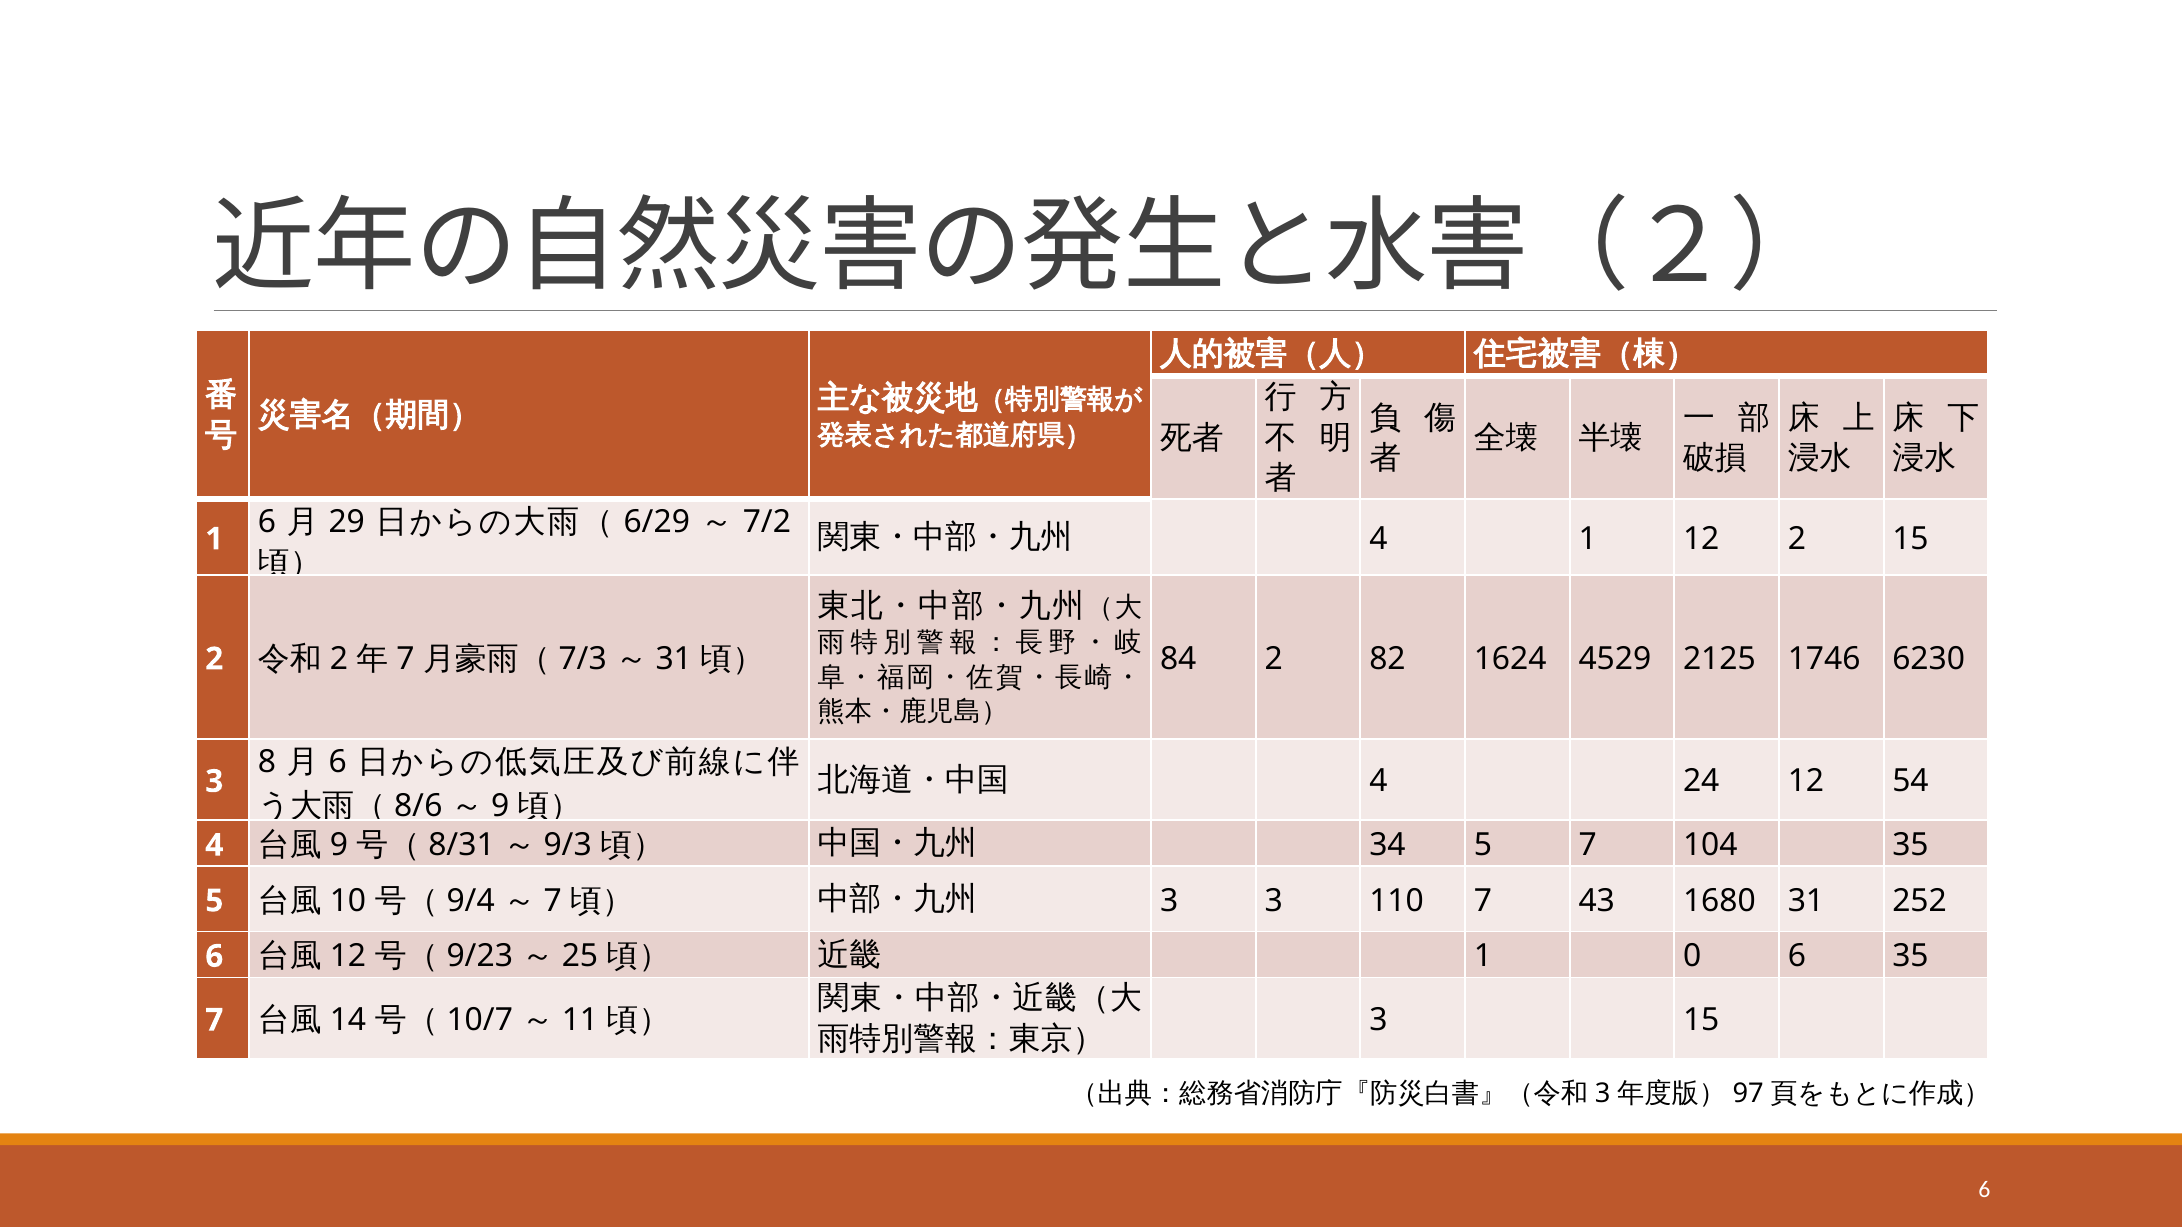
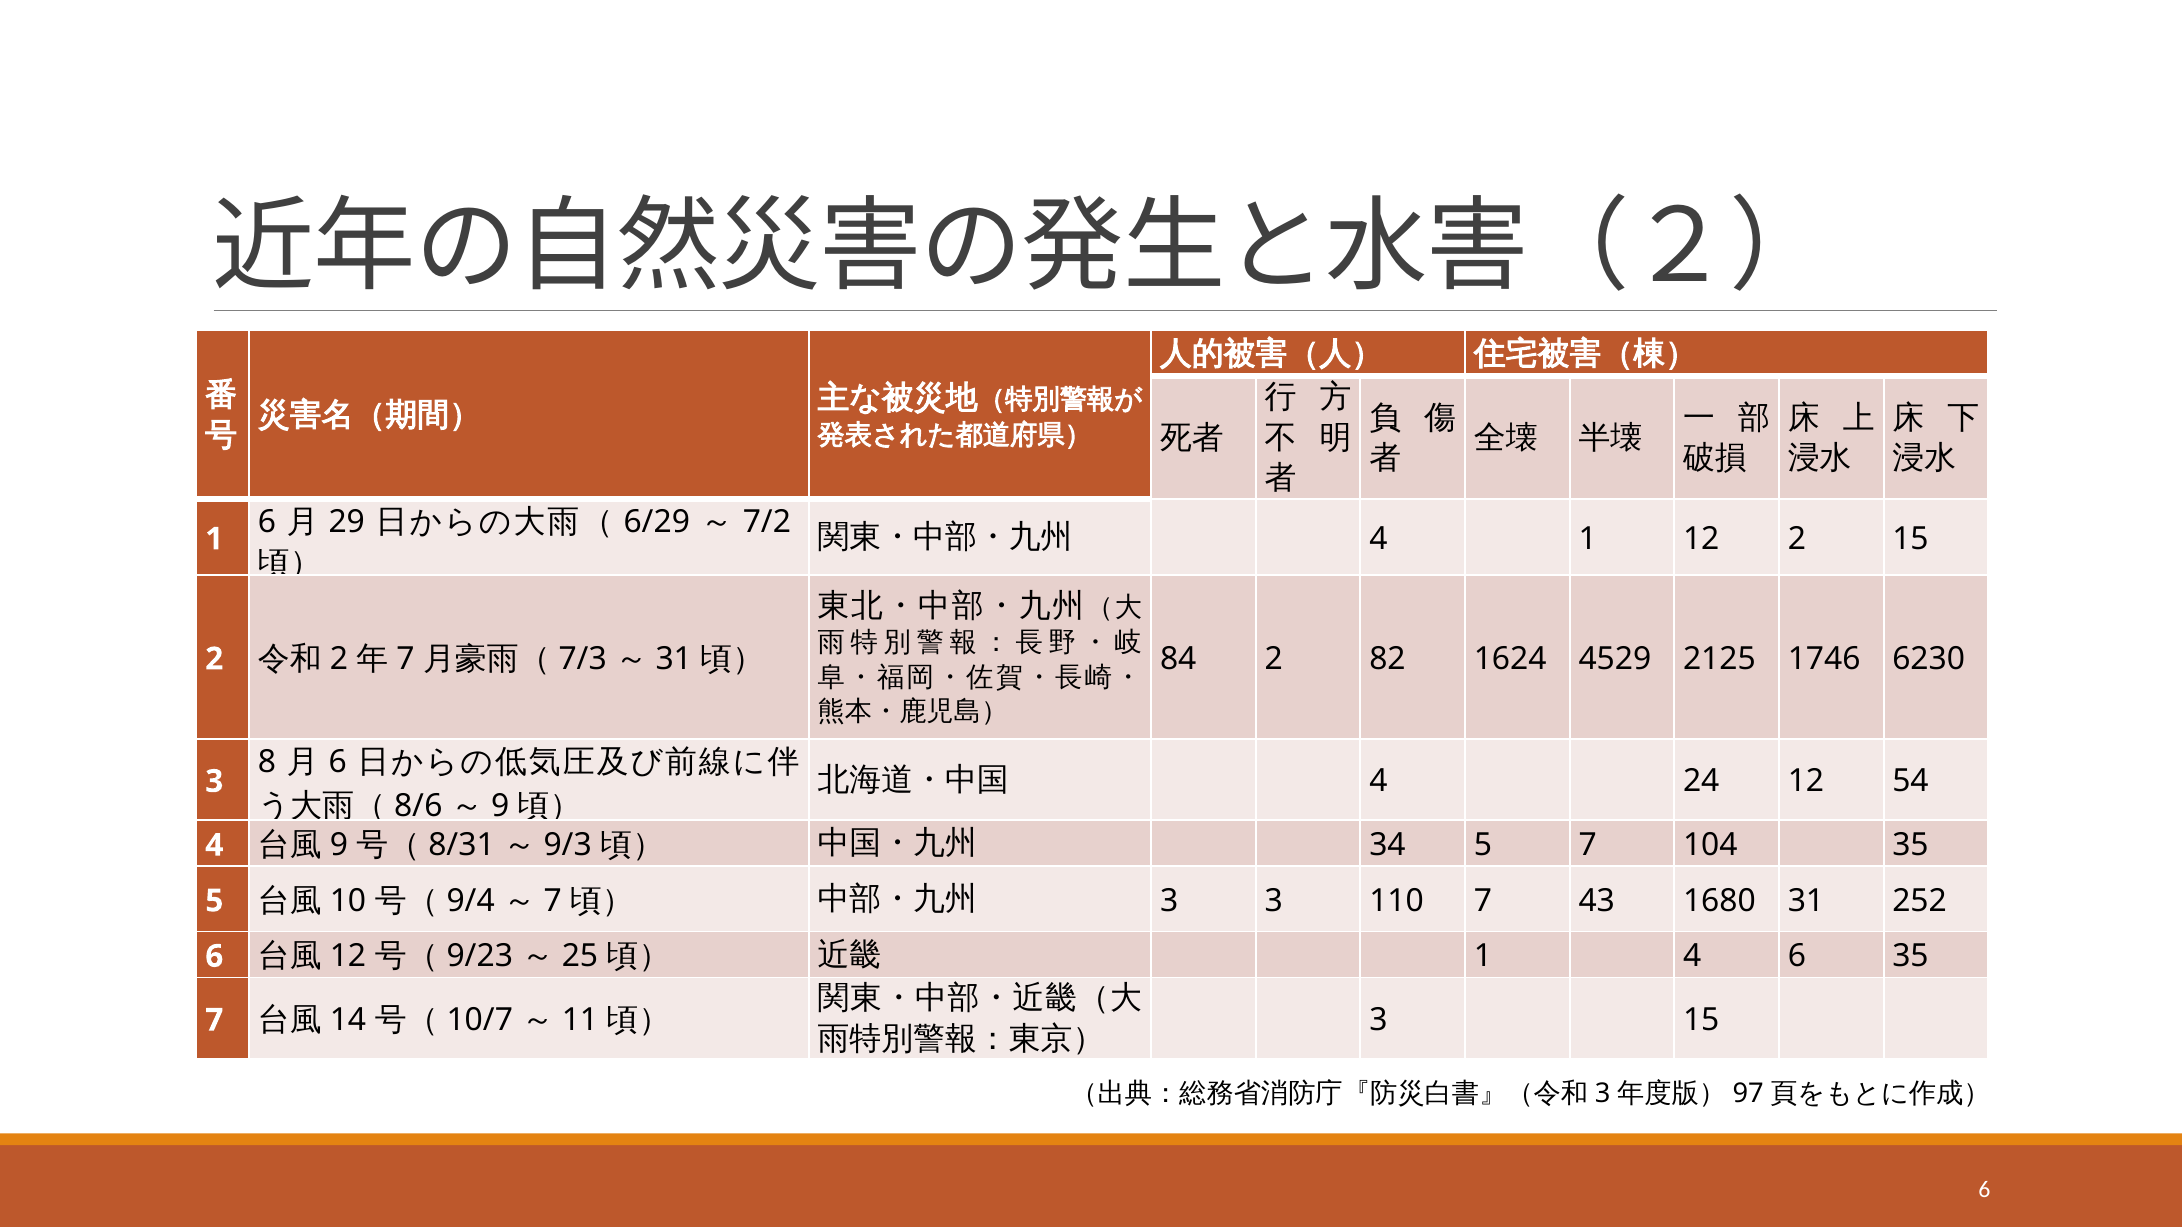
1 0: 0 -> 4 (1692, 957)
